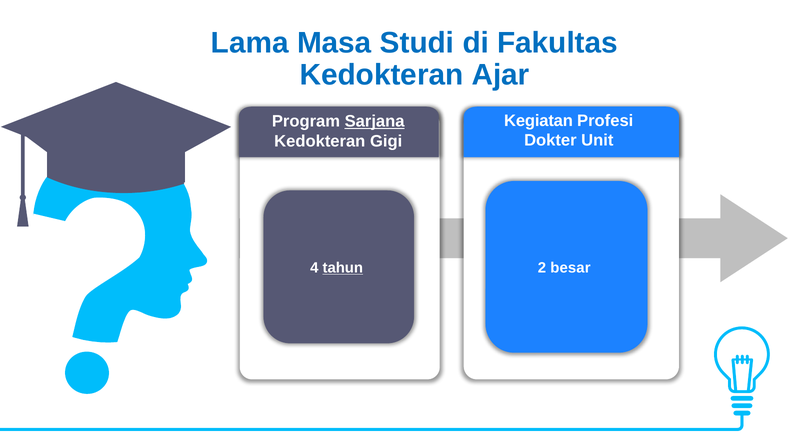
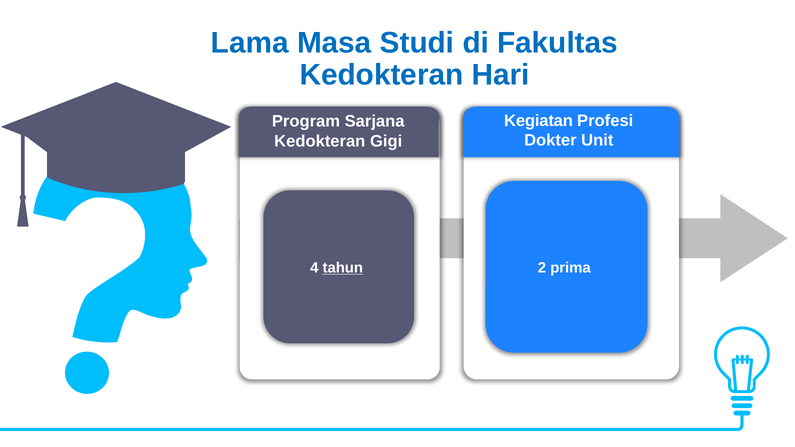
Ajar: Ajar -> Hari (501, 75)
Sarjana underline: present -> none (375, 121)
besar: besar -> prima (571, 268)
